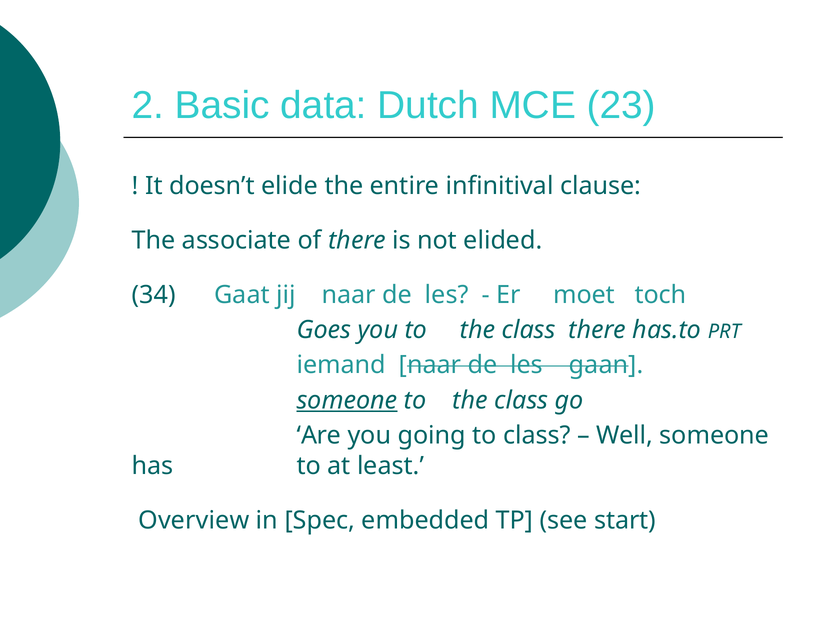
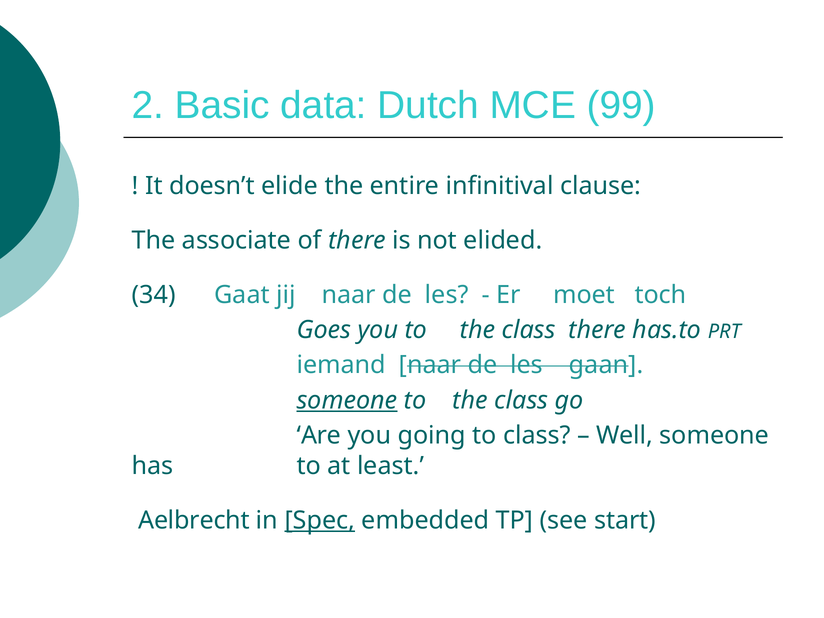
23: 23 -> 99 (621, 105)
Overview: Overview -> Aelbrecht (194, 520)
Spec underline: none -> present (320, 520)
